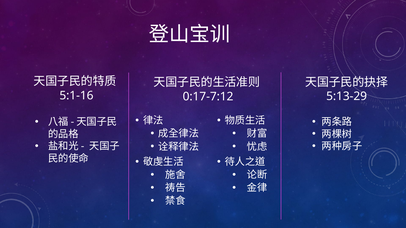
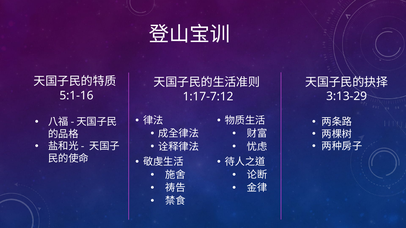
5:13-29: 5:13-29 -> 3:13-29 (347, 97)
0:17-7:12: 0:17-7:12 -> 1:17-7:12 (208, 97)
